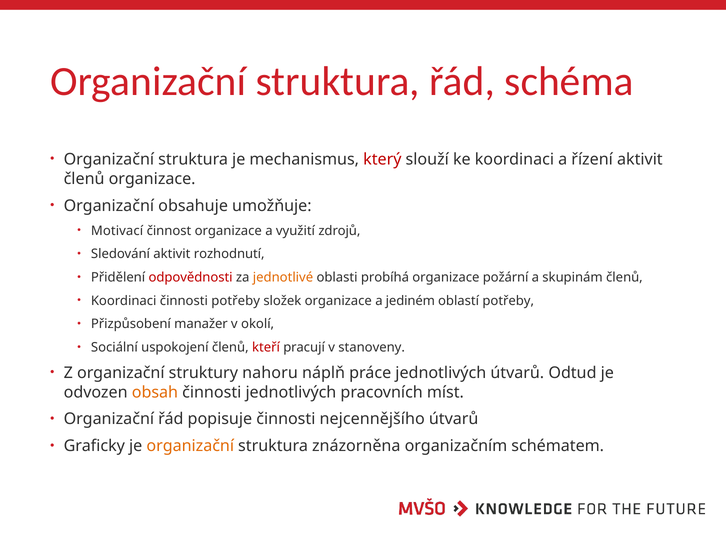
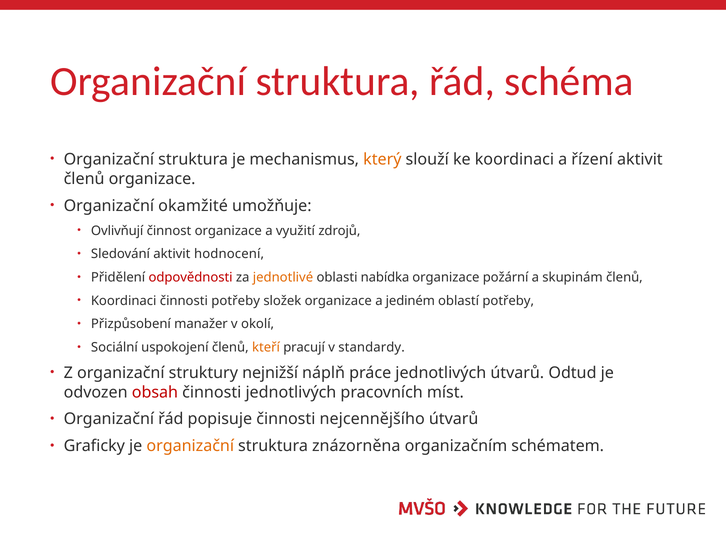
který colour: red -> orange (382, 159)
obsahuje: obsahuje -> okamžité (193, 206)
Motivací: Motivací -> Ovlivňují (117, 231)
rozhodnutí: rozhodnutí -> hodnocení (229, 254)
probíhá: probíhá -> nabídka (385, 277)
kteří colour: red -> orange (266, 347)
stanoveny: stanoveny -> standardy (372, 347)
nahoru: nahoru -> nejnižší (270, 373)
obsah colour: orange -> red (155, 392)
